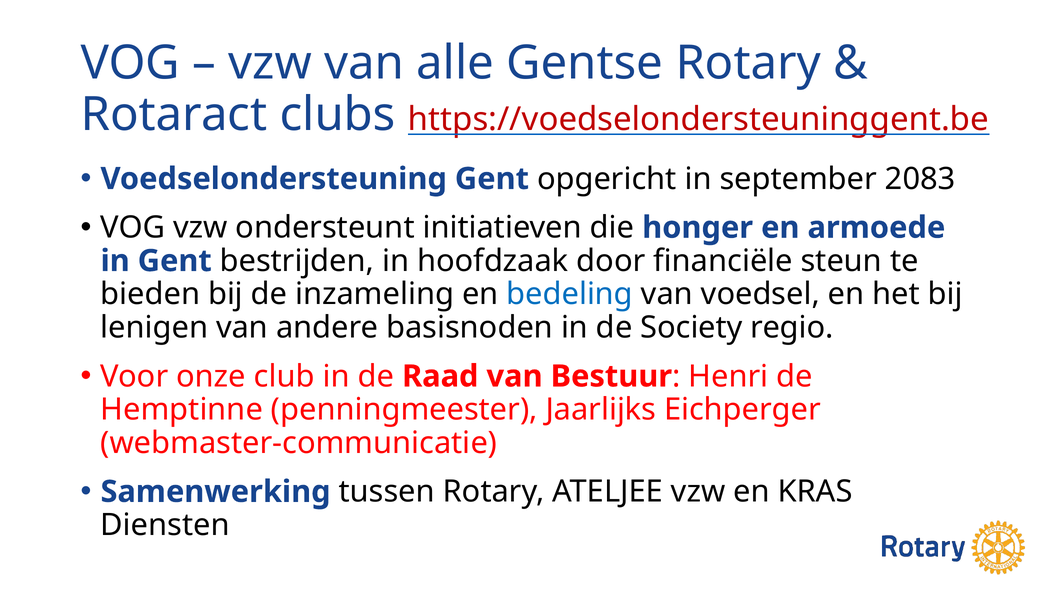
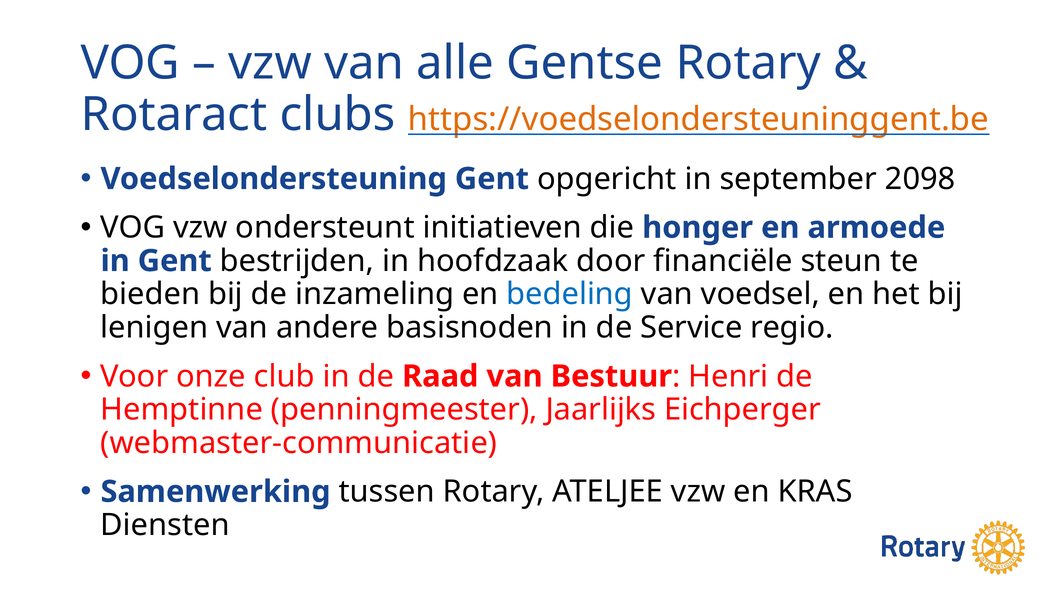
https://voedselondersteuninggent.be colour: red -> orange (698, 119)
2083: 2083 -> 2098 (920, 179)
Society: Society -> Service (691, 328)
